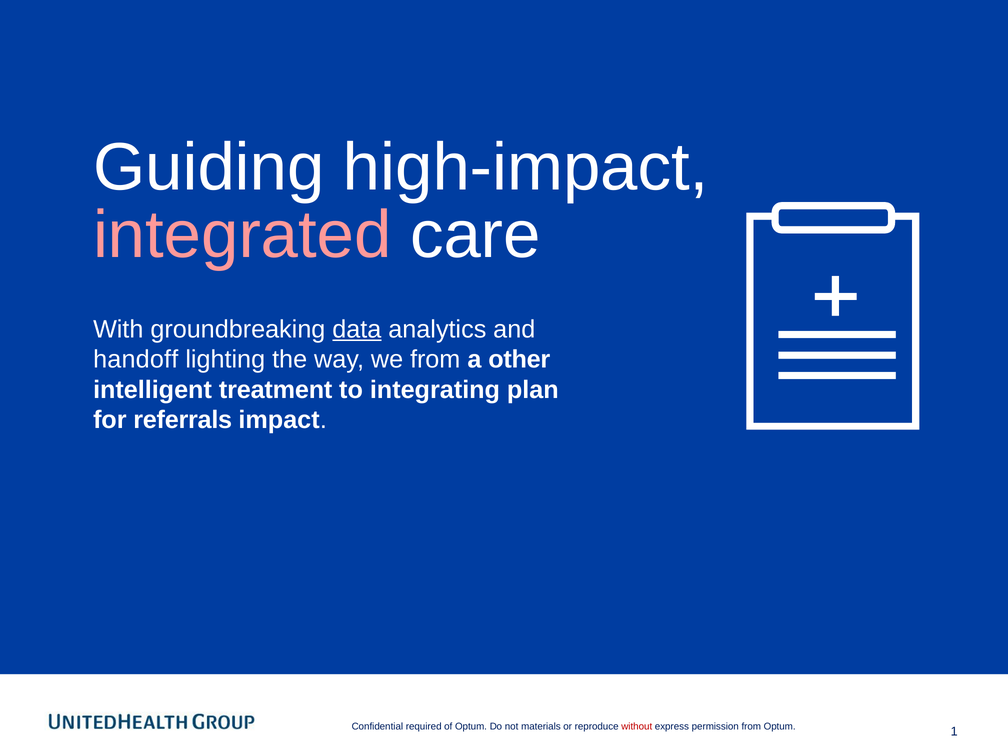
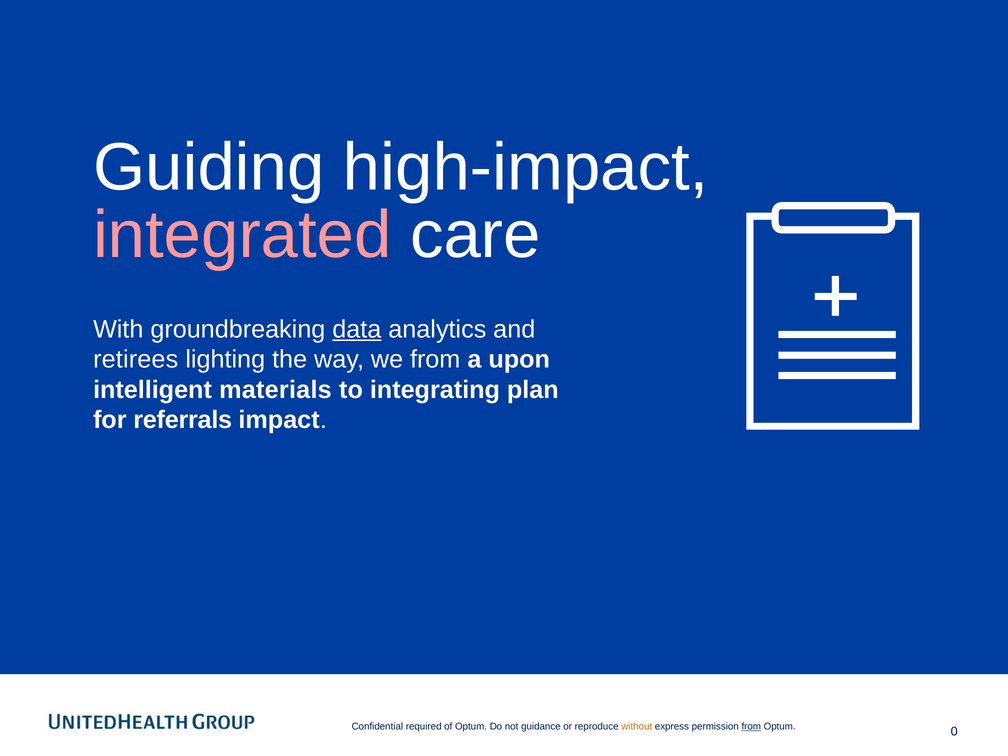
handoff: handoff -> retirees (136, 360)
other: other -> upon (519, 360)
treatment: treatment -> materials (275, 390)
materials: materials -> guidance (541, 727)
without colour: red -> orange (637, 727)
from underline: none -> present (751, 727)
1: 1 -> 0 (954, 731)
